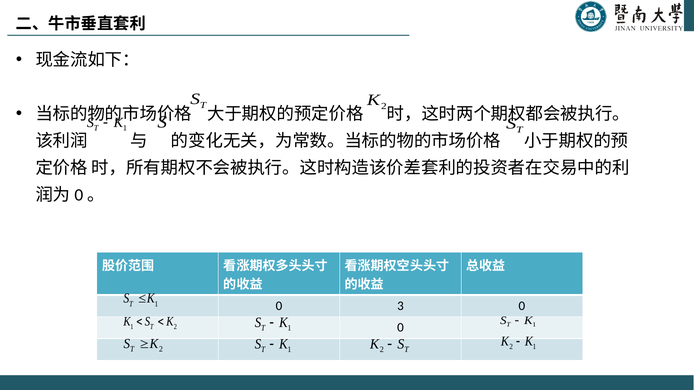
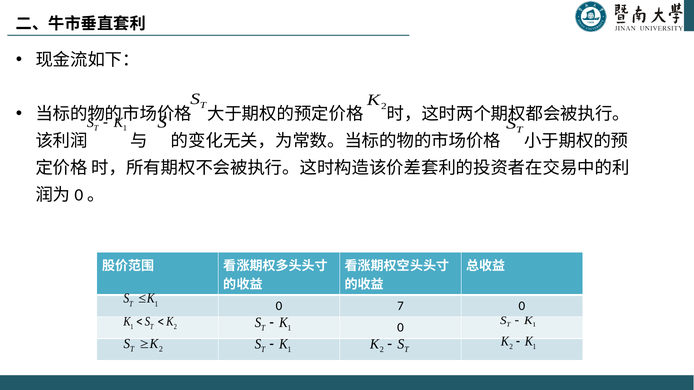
3: 3 -> 7 (400, 306)
